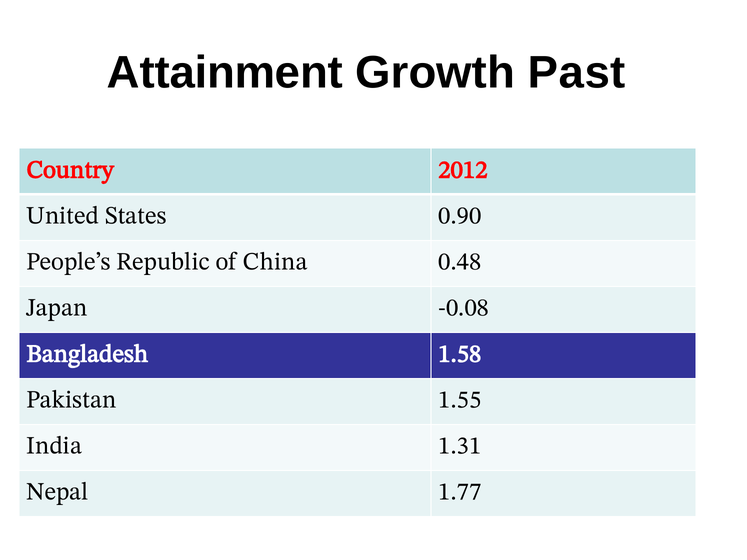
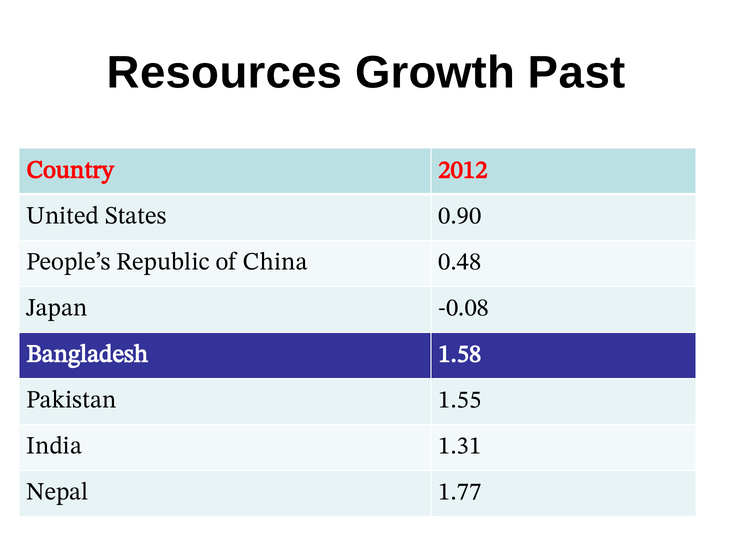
Attainment: Attainment -> Resources (225, 73)
